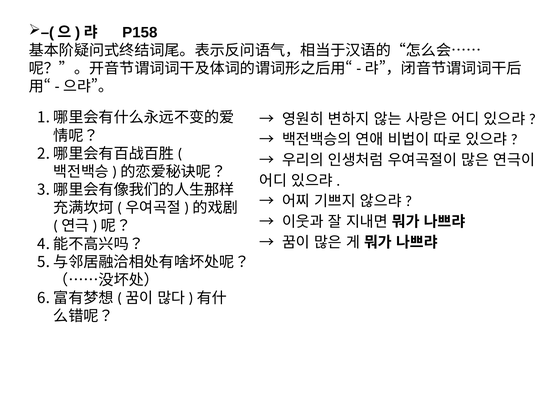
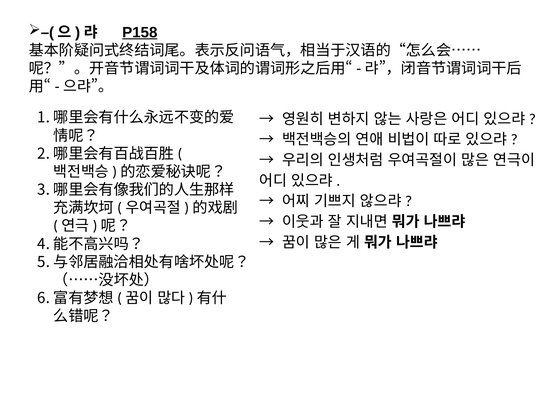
P158 underline: none -> present (140, 32)
